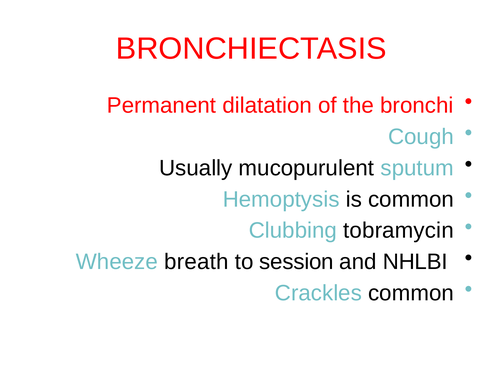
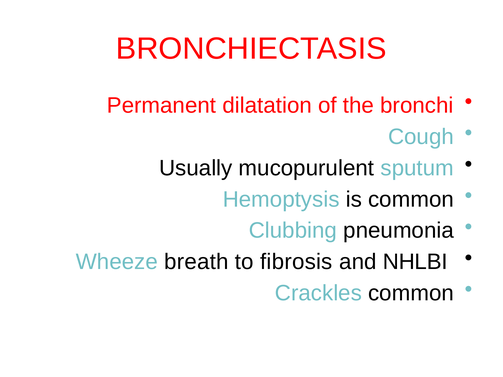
tobramycin: tobramycin -> pneumonia (399, 231)
session: session -> fibrosis (296, 262)
